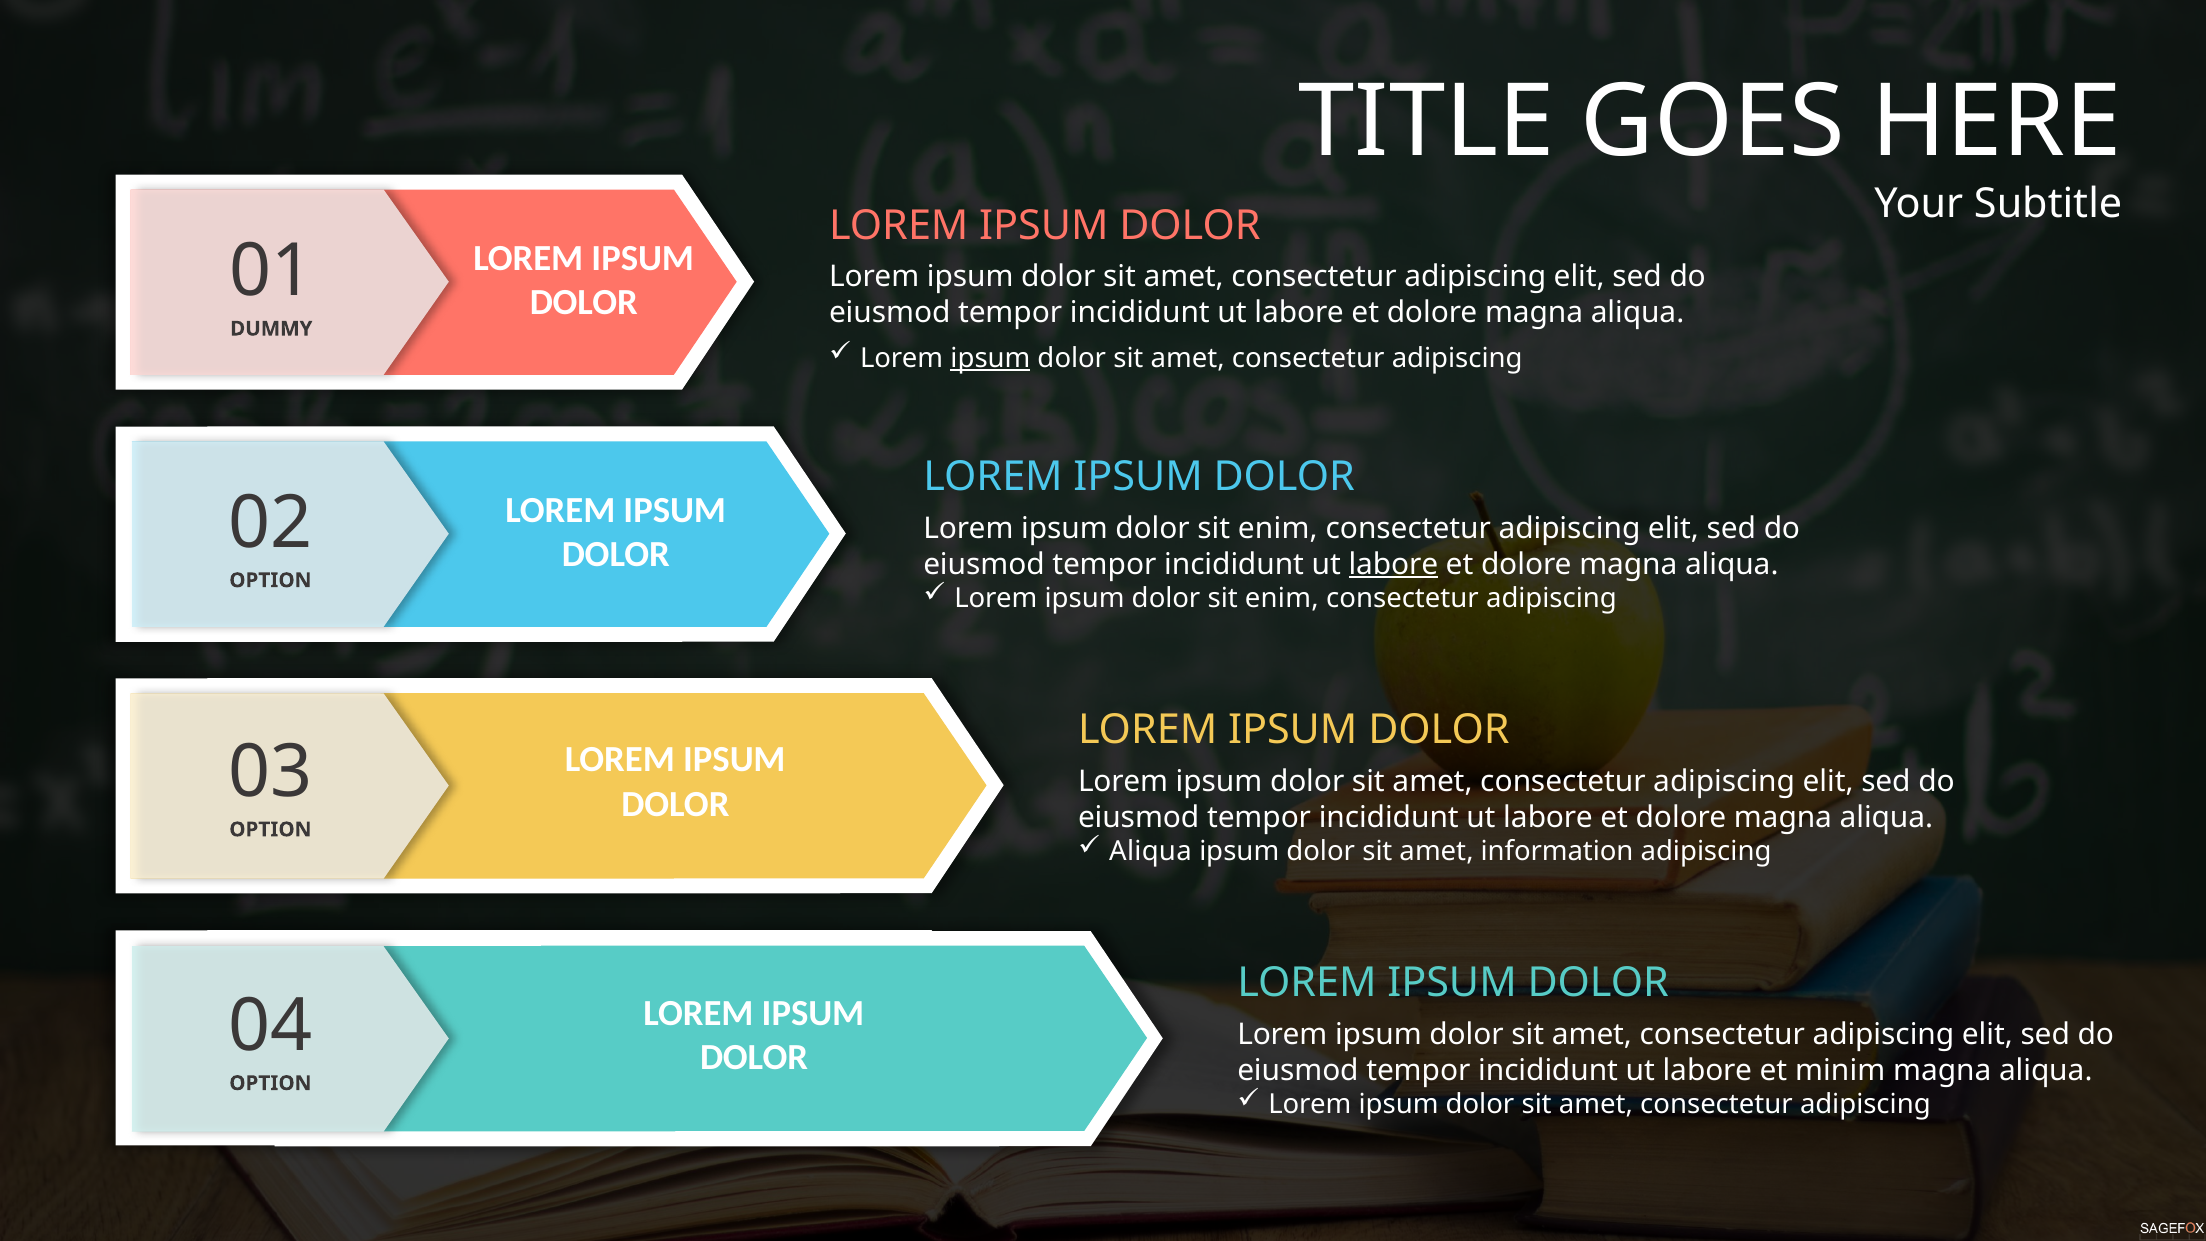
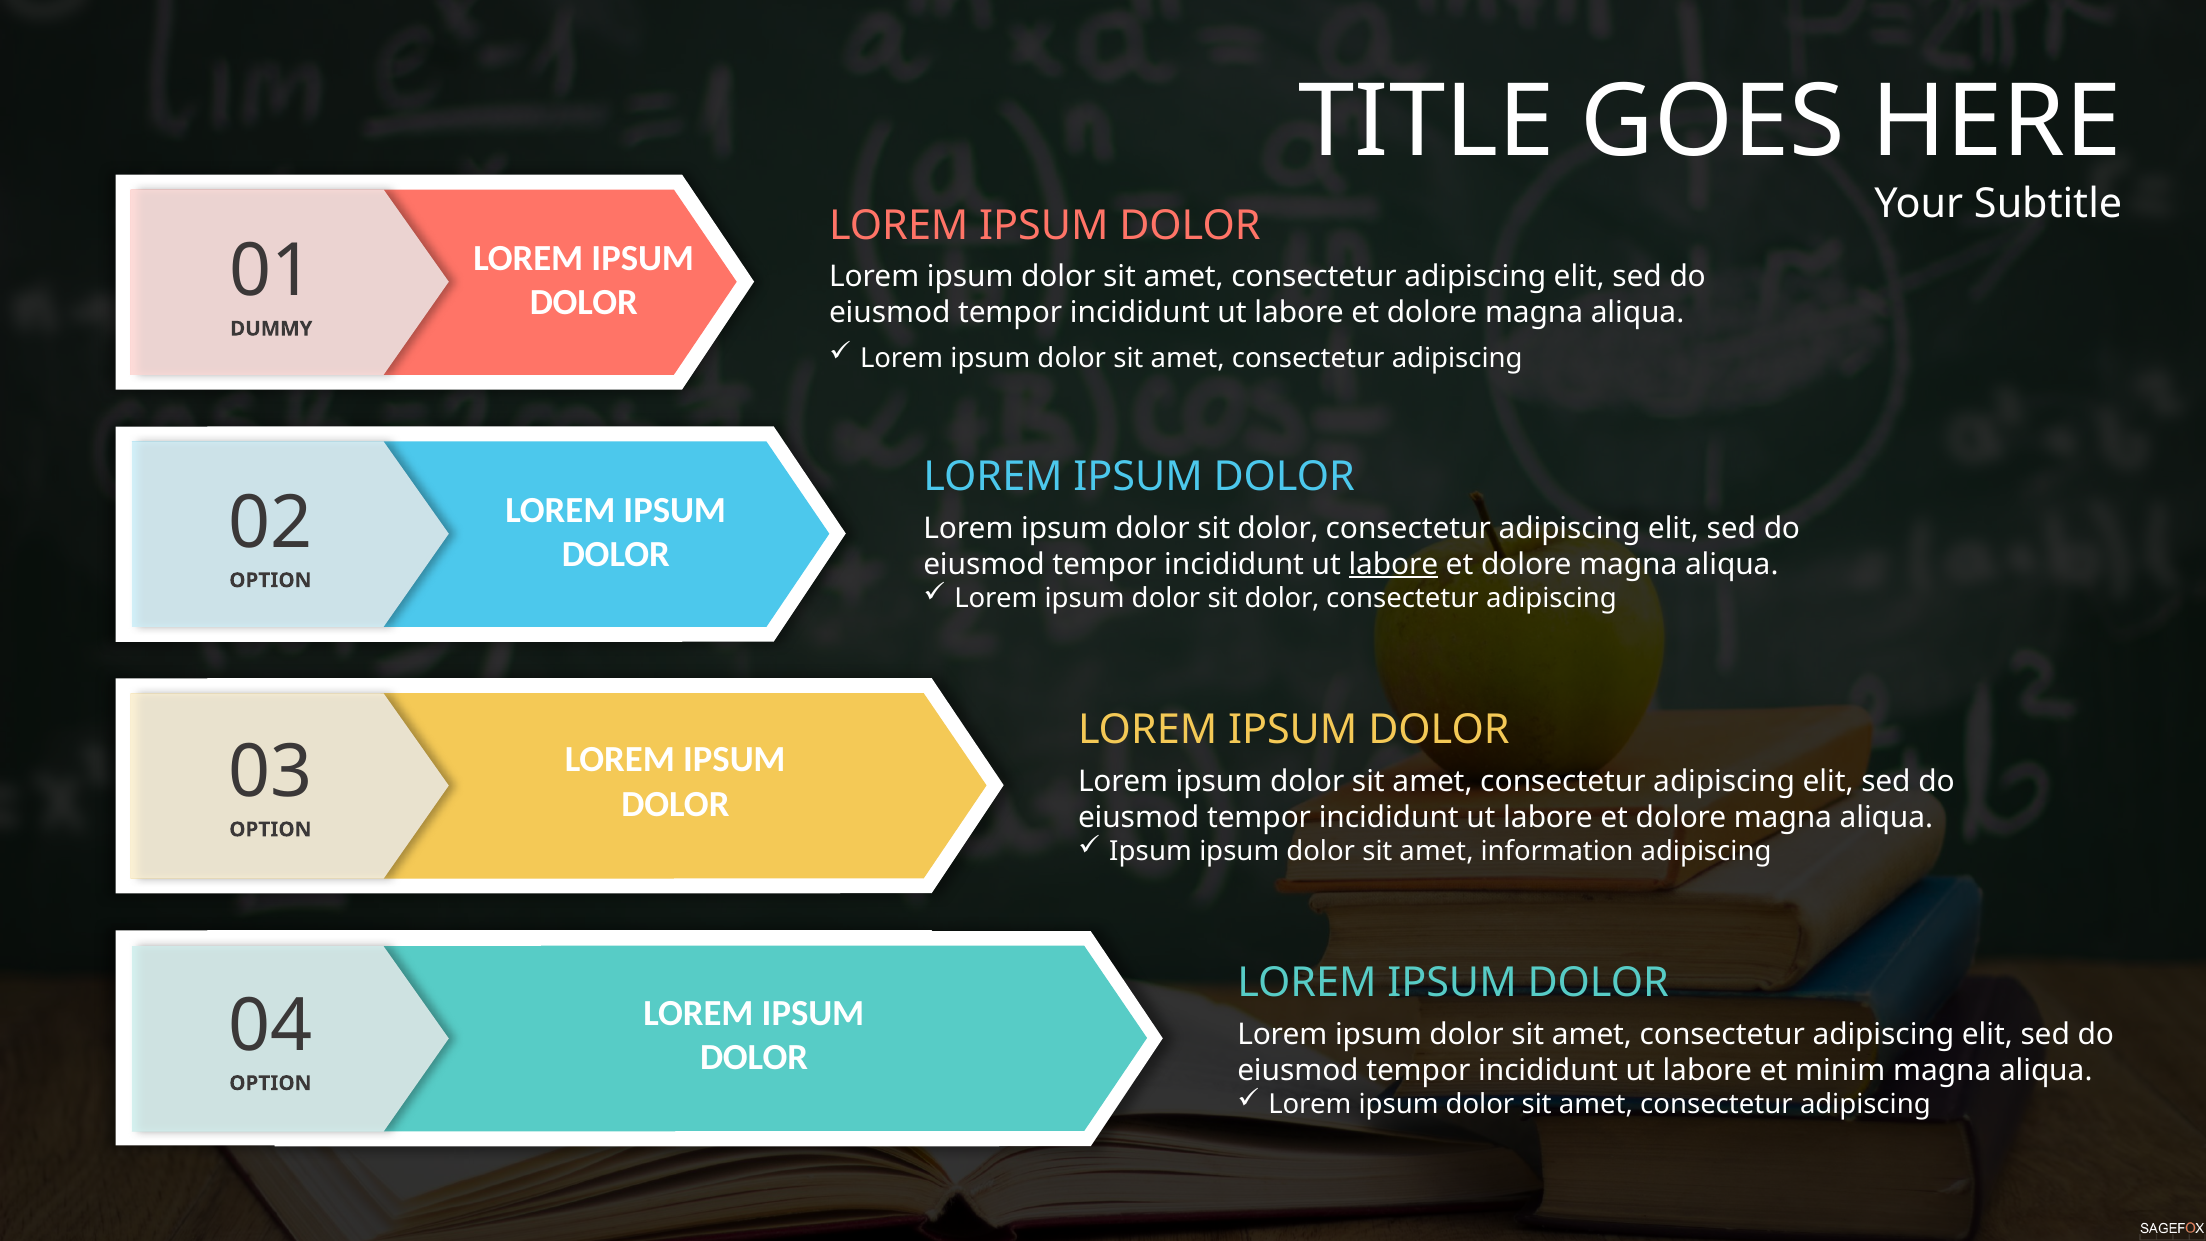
ipsum underline: present -> none (990, 358)
enim: enim -> dolor (1278, 528)
enim: enim -> dolor (1282, 599)
Aliqua: Aliqua -> Ipsum (1150, 852)
